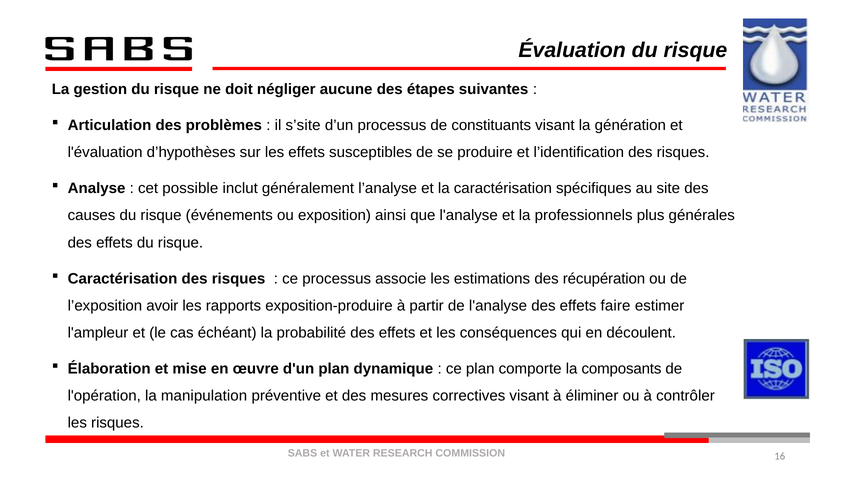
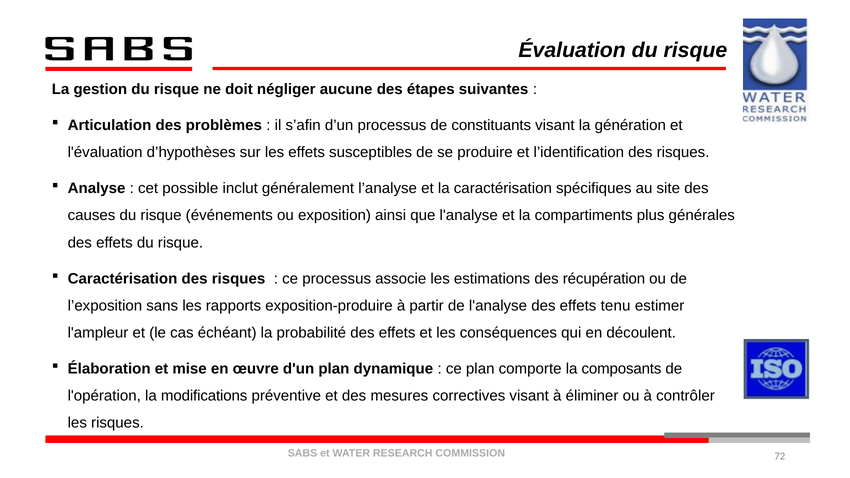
s’site: s’site -> s’afin (303, 125)
professionnels: professionnels -> compartiments (584, 216)
avoir: avoir -> sans (162, 306)
faire: faire -> tenu (616, 306)
manipulation: manipulation -> modifications (204, 396)
16: 16 -> 72 (780, 456)
